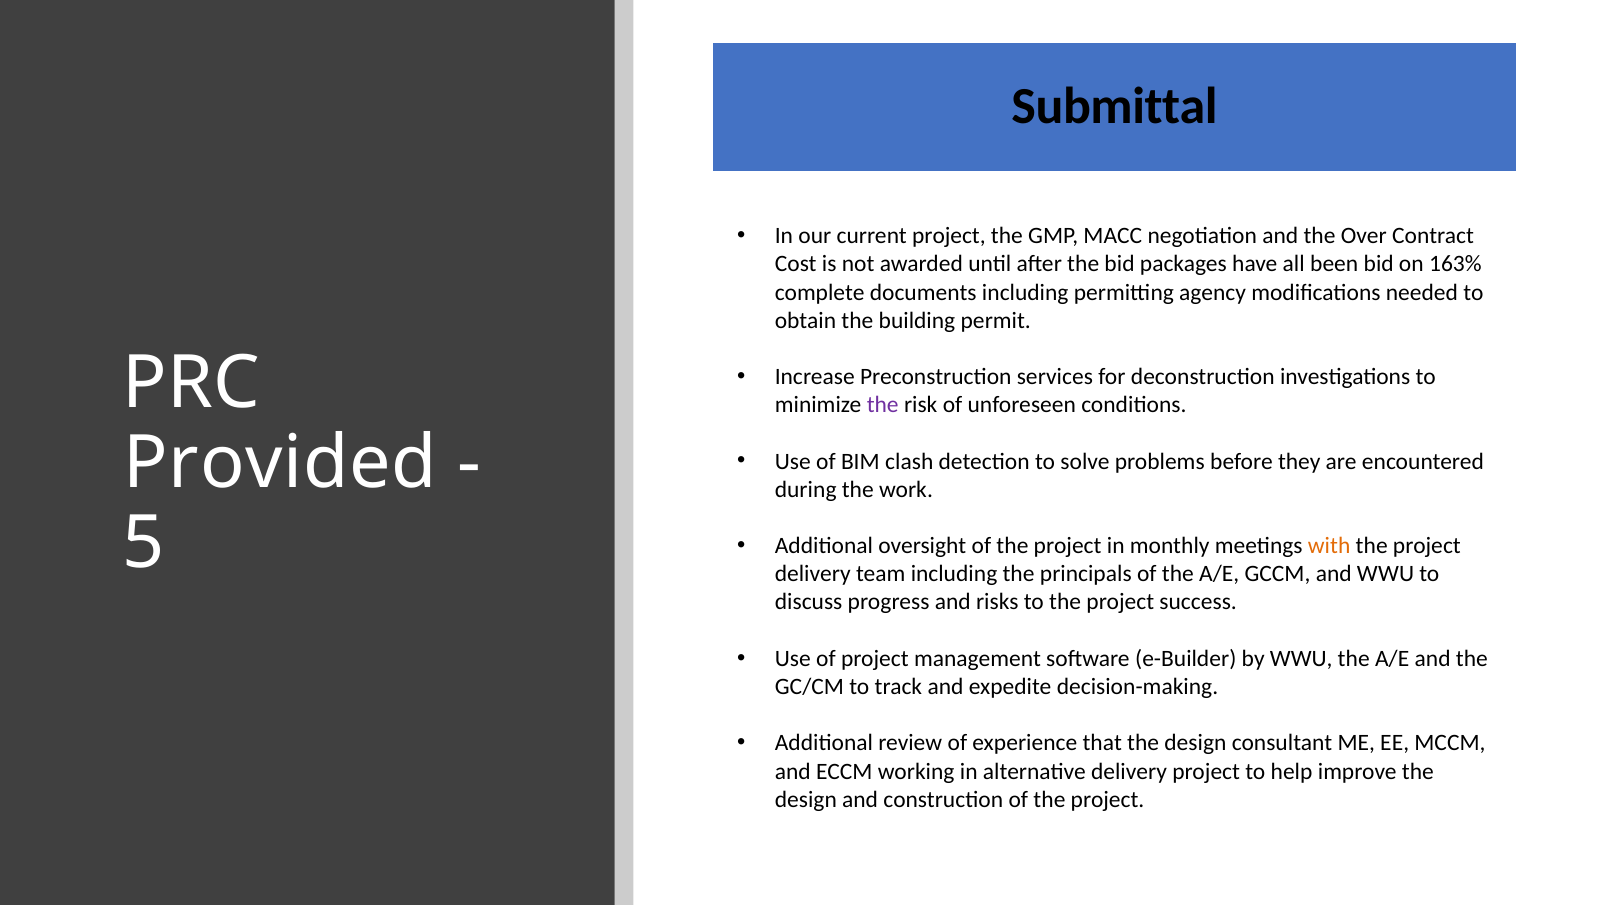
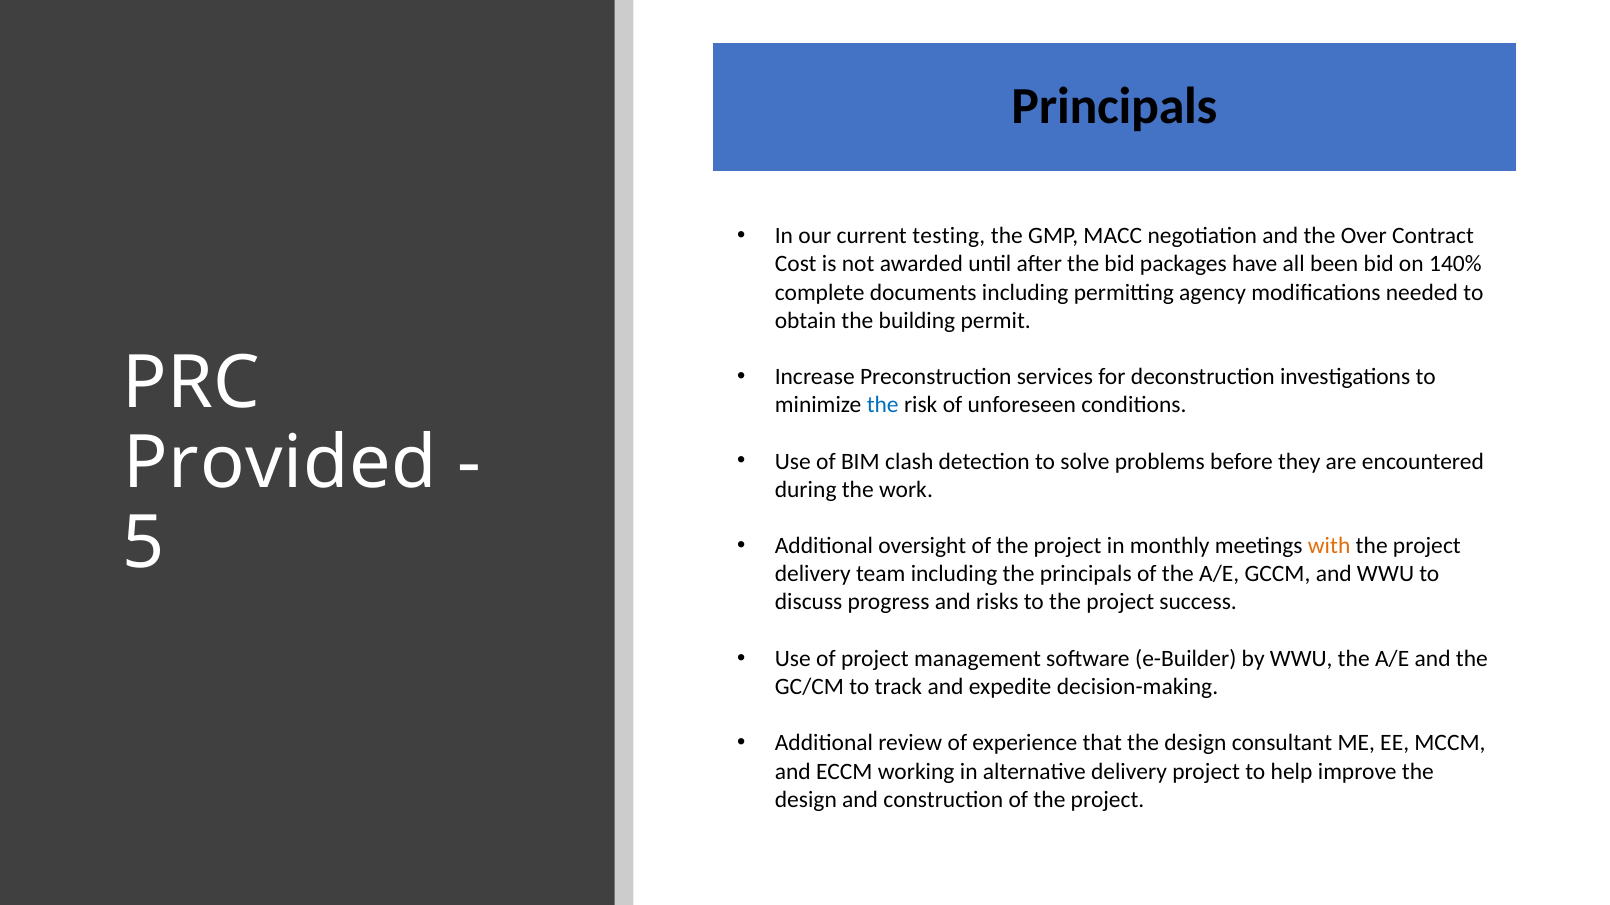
Submittal: Submittal -> Principals (1114, 107)
current project: project -> testing (949, 236)
163%: 163% -> 140% (1455, 264)
the colour: purple -> blue (883, 405)
